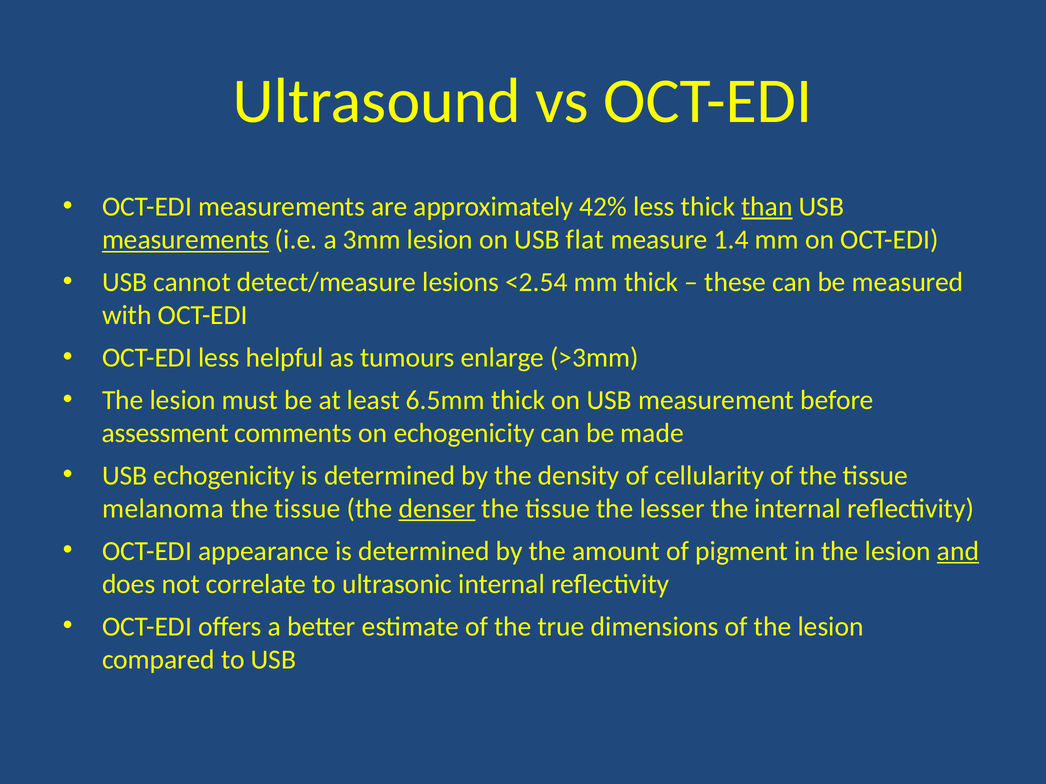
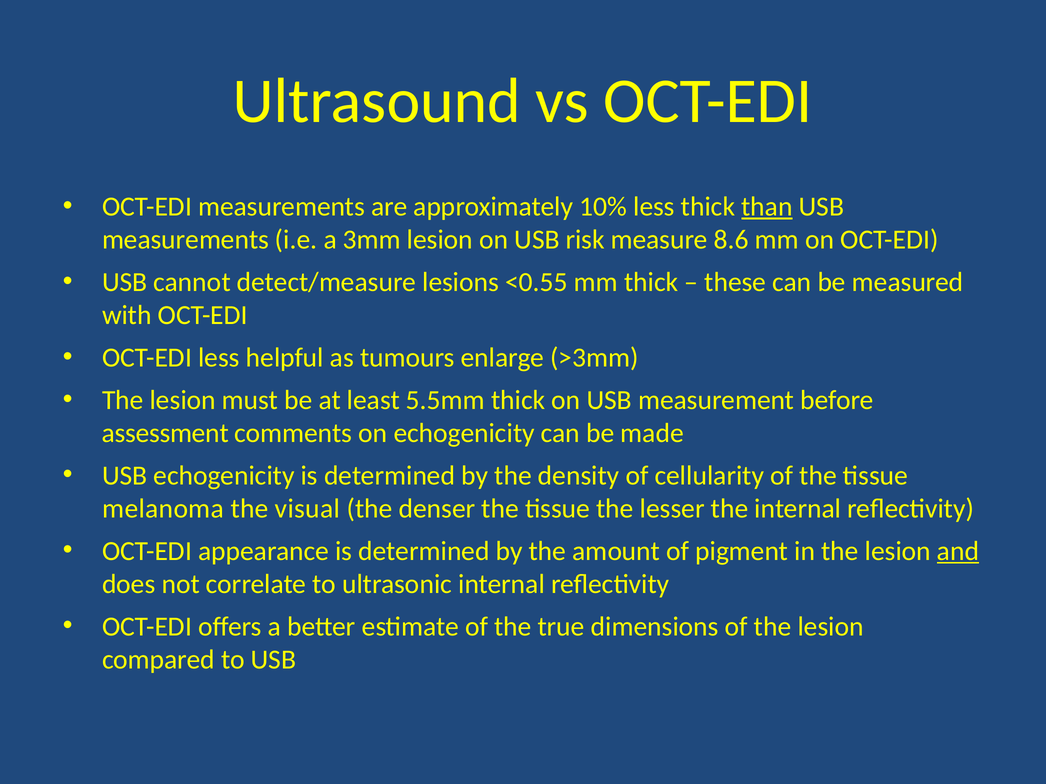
42%: 42% -> 10% (603, 207)
measurements underline: present -> none (185, 240)
flat: flat -> risk (585, 240)
1.4: 1.4 -> 8.6 (731, 240)
<2.54: <2.54 -> <0.55 (536, 282)
6.5mm: 6.5mm -> 5.5mm (445, 400)
tissue: tissue -> visual (307, 509)
denser underline: present -> none (437, 509)
